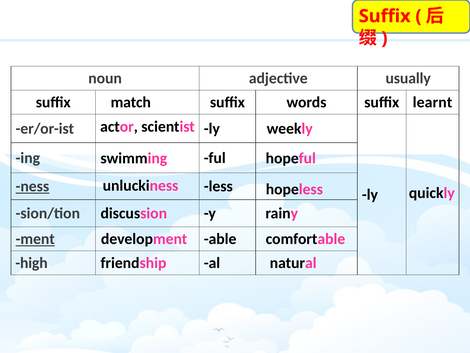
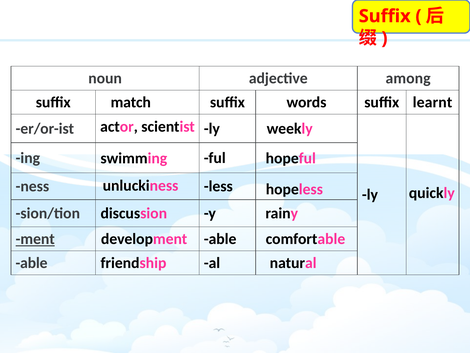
usually: usually -> among (408, 78)
ness underline: present -> none (32, 186)
high: high -> able (32, 263)
